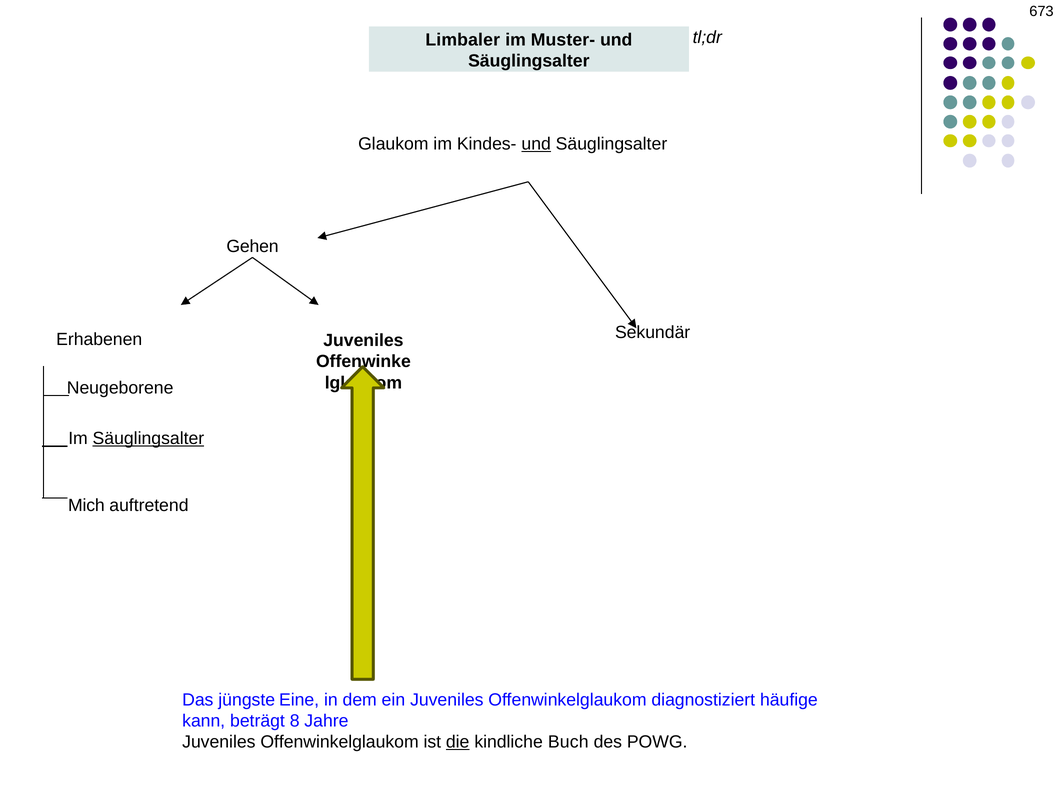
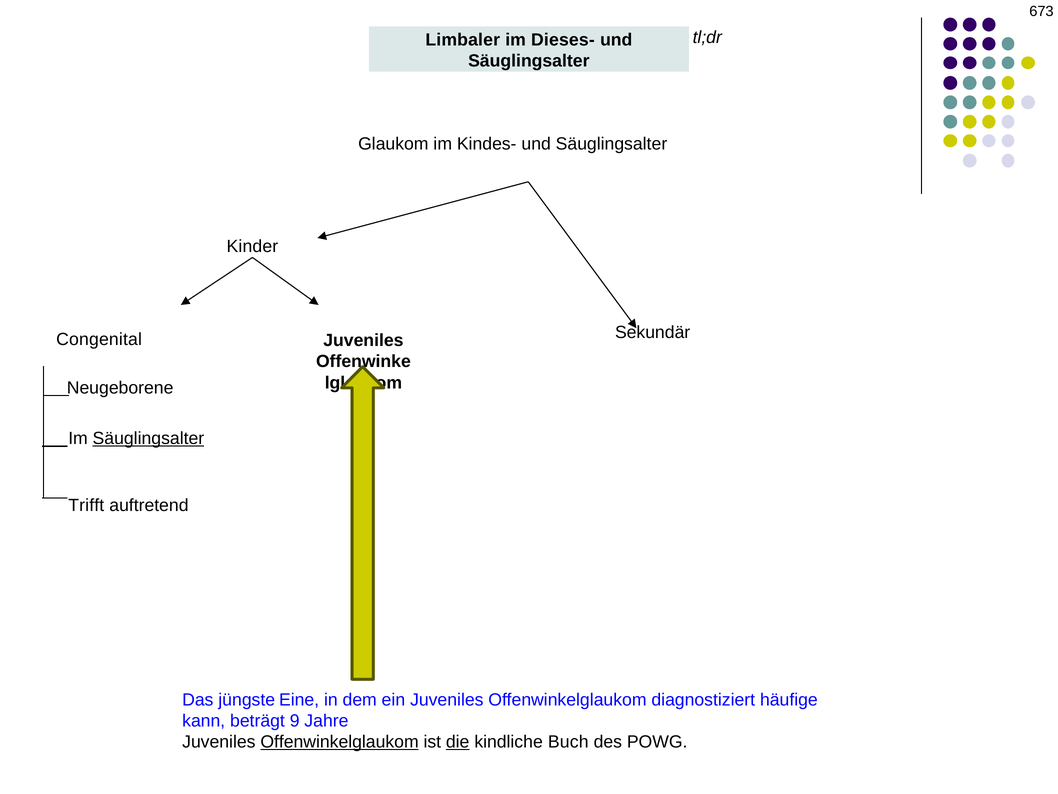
Muster-: Muster- -> Dieses- (563, 40)
und underline: present -> none (536, 144)
Gehen: Gehen -> Kinder (252, 246)
Erhabenen: Erhabenen -> Congenital (99, 339)
Mich: Mich -> Trifft (86, 505)
8: 8 -> 9 (295, 720)
Offenwinkelglaukom underline: none -> present (340, 742)
